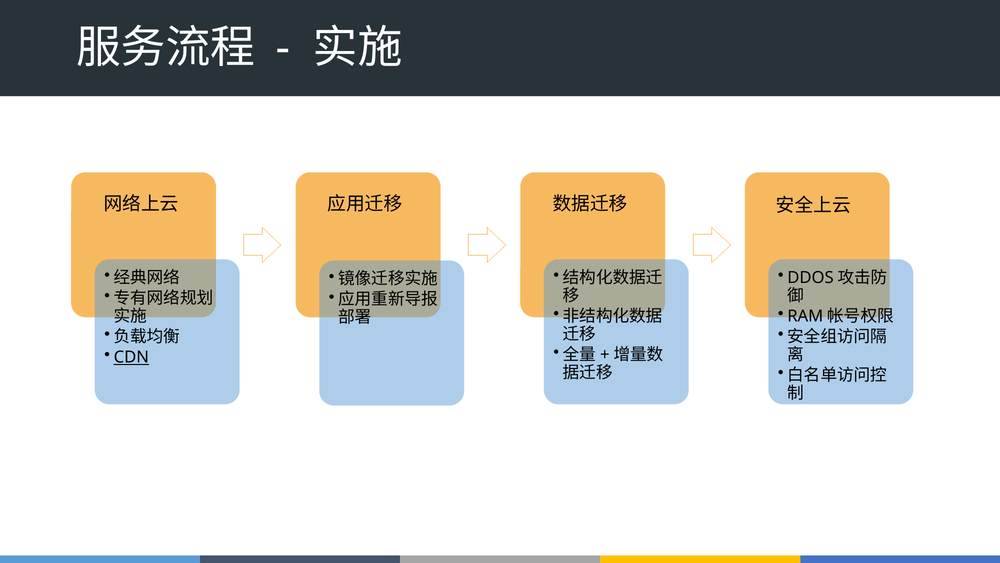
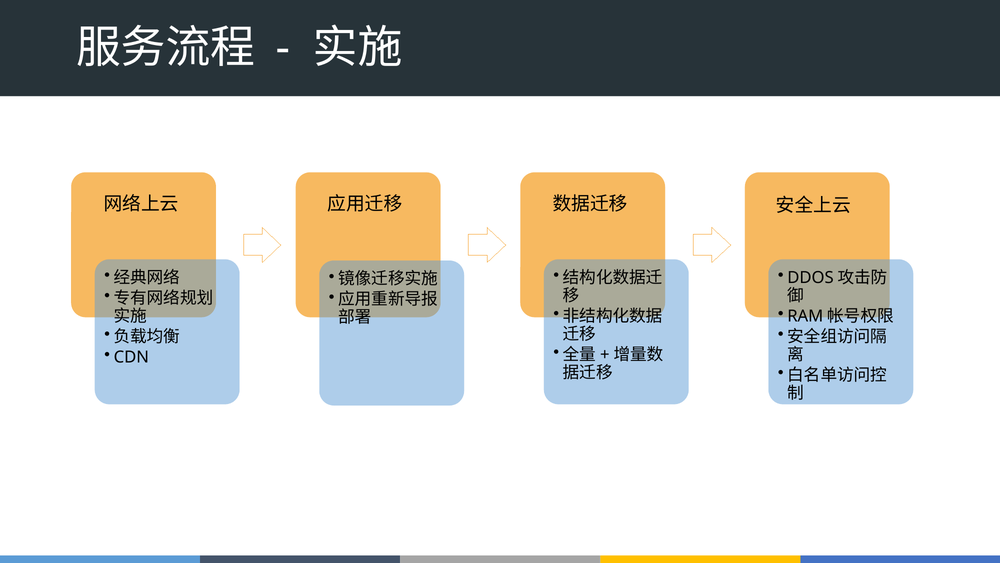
CDN underline: present -> none (131, 357)
